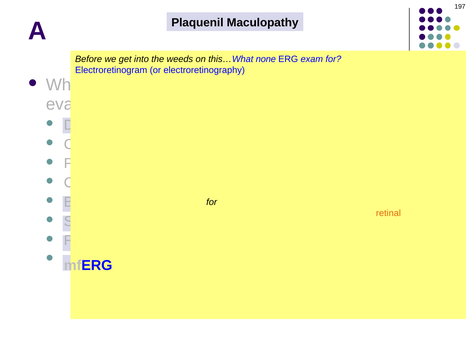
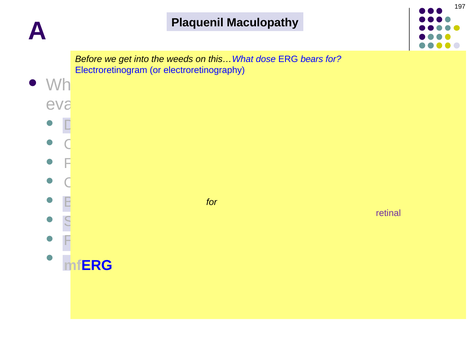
none: none -> dose (266, 59)
exam: exam -> bears (312, 59)
retinal colour: orange -> purple (388, 213)
